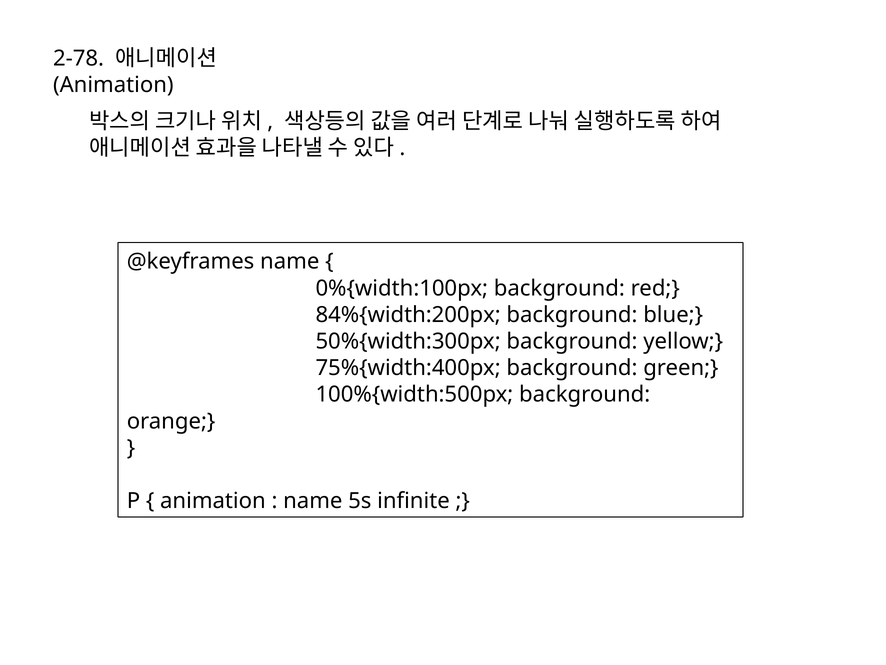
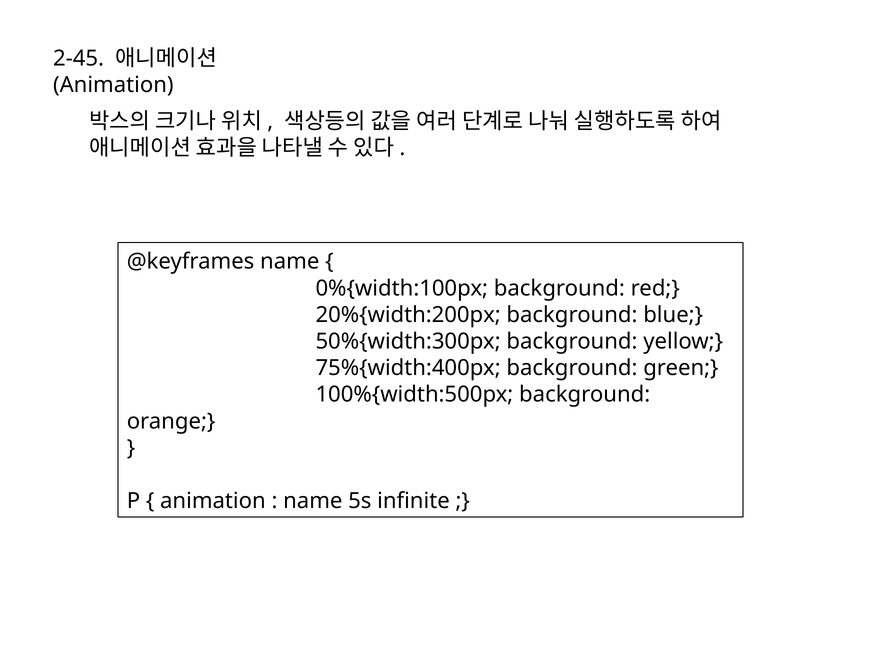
2-78: 2-78 -> 2-45 (78, 58)
84%{width:200px: 84%{width:200px -> 20%{width:200px (408, 315)
